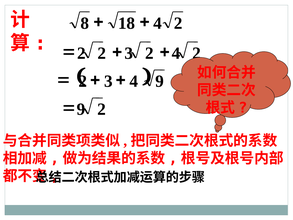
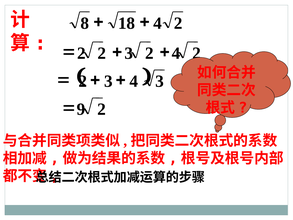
9: 9 -> 3 (160, 81)
